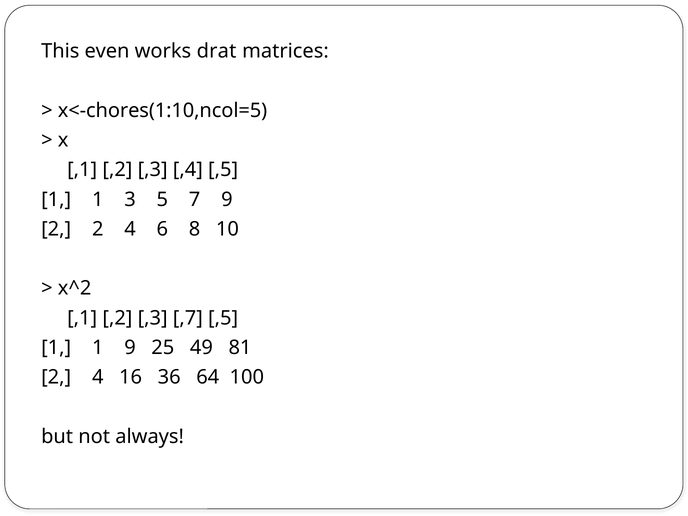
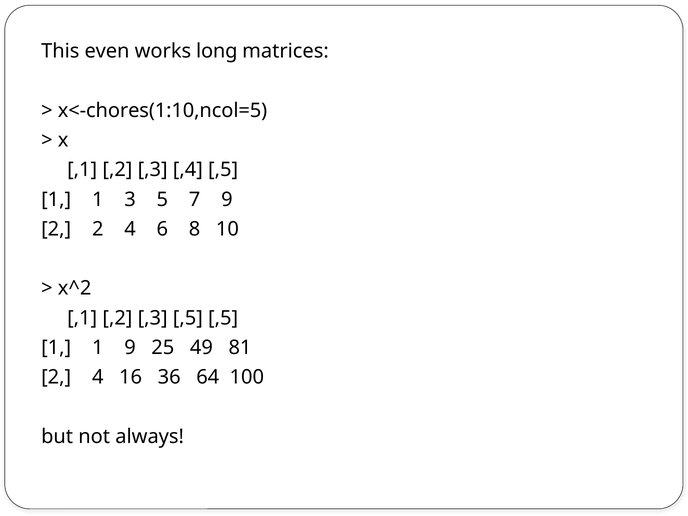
drat: drat -> long (217, 51)
,3 ,7: ,7 -> ,5 (188, 318)
